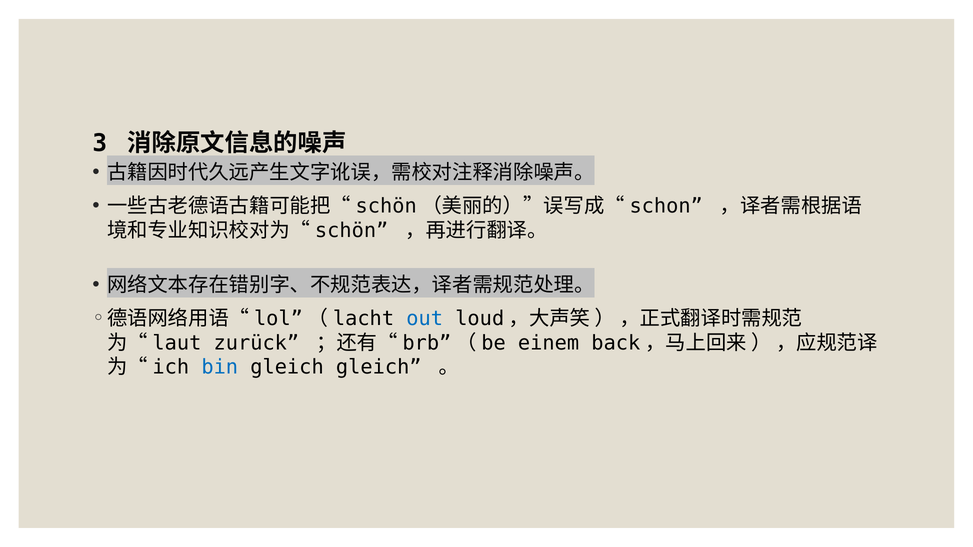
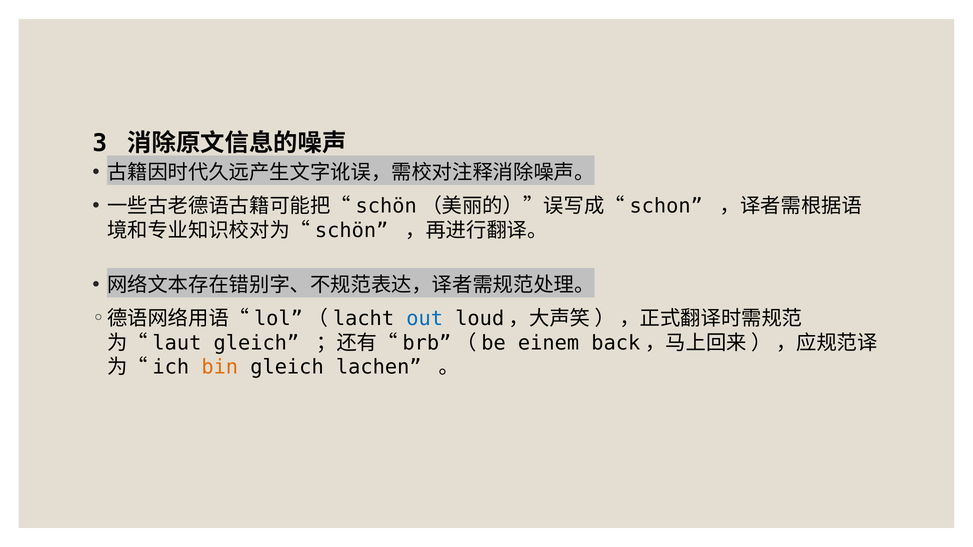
zurück: zurück -> gleich (256, 343)
bin colour: blue -> orange (220, 367)
gleich gleich: gleich -> lachen (379, 367)
